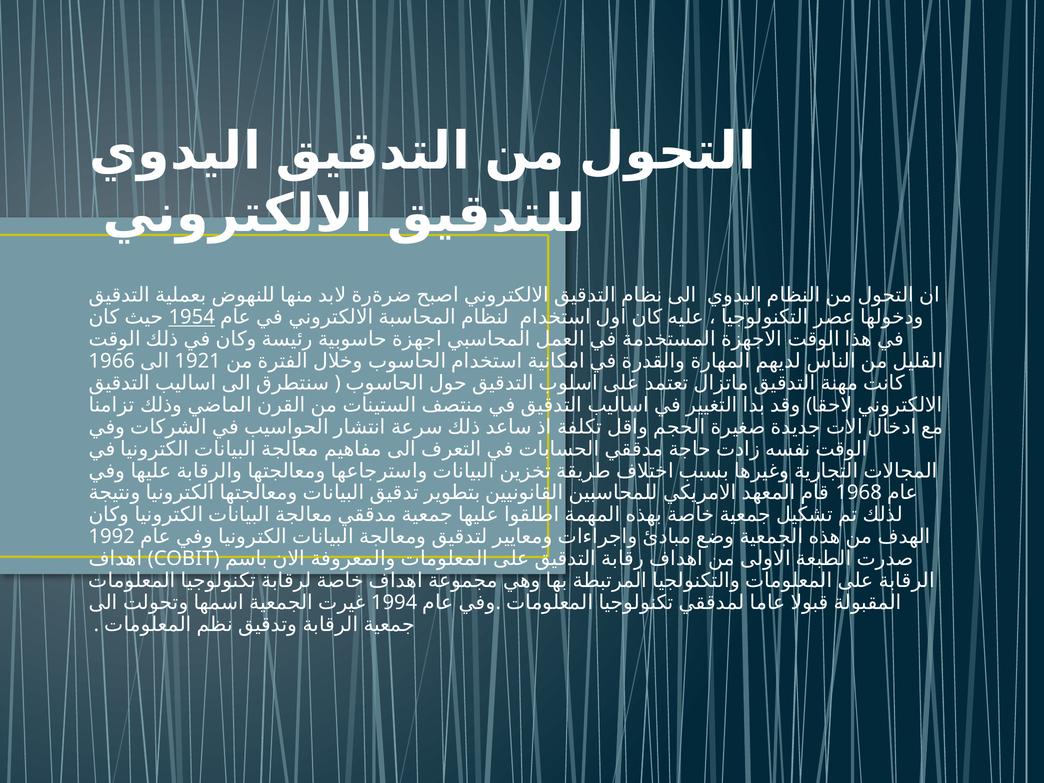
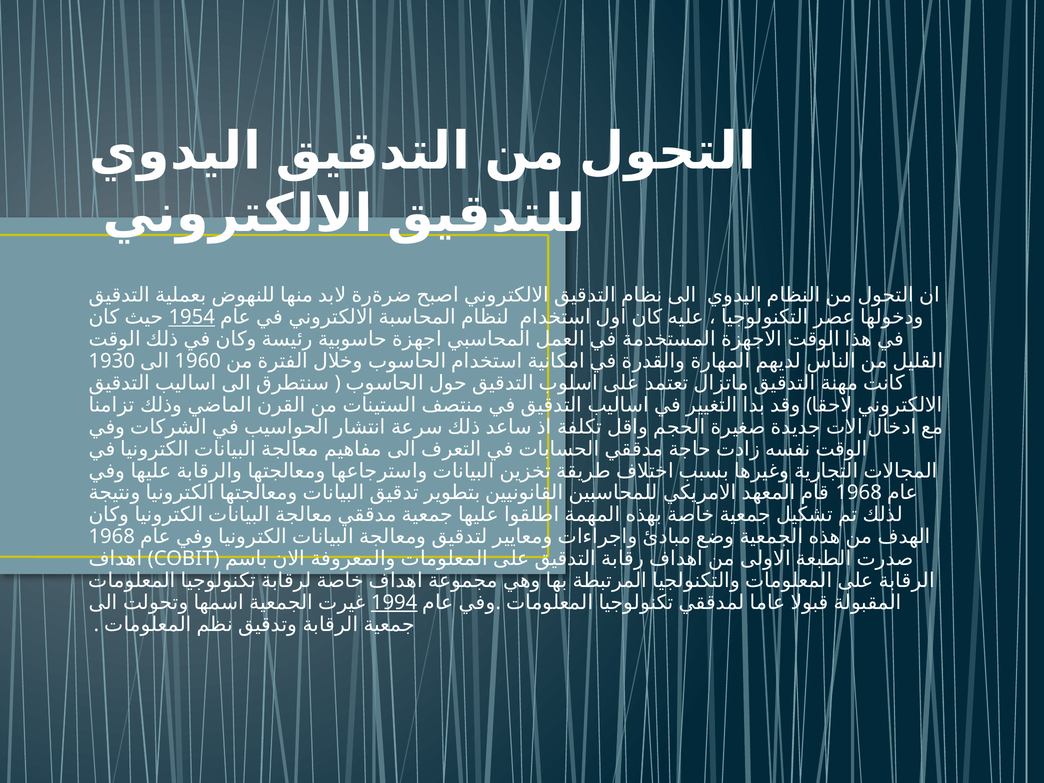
1966: 1966 -> 1930 (112, 361)
1921: 1921 -> 1960 (198, 361)
1992: 1992 -> 1968 (112, 537)
1994 underline: none -> present (394, 603)
